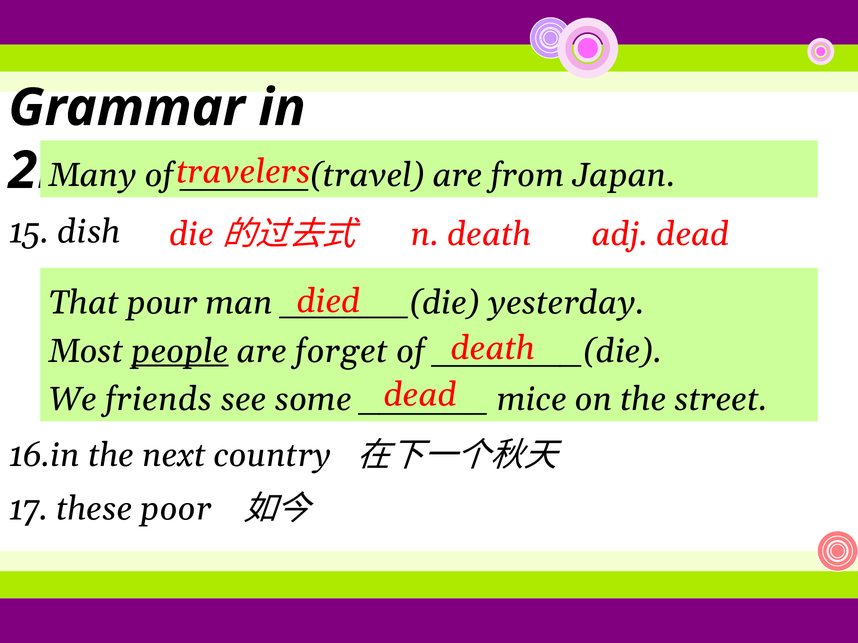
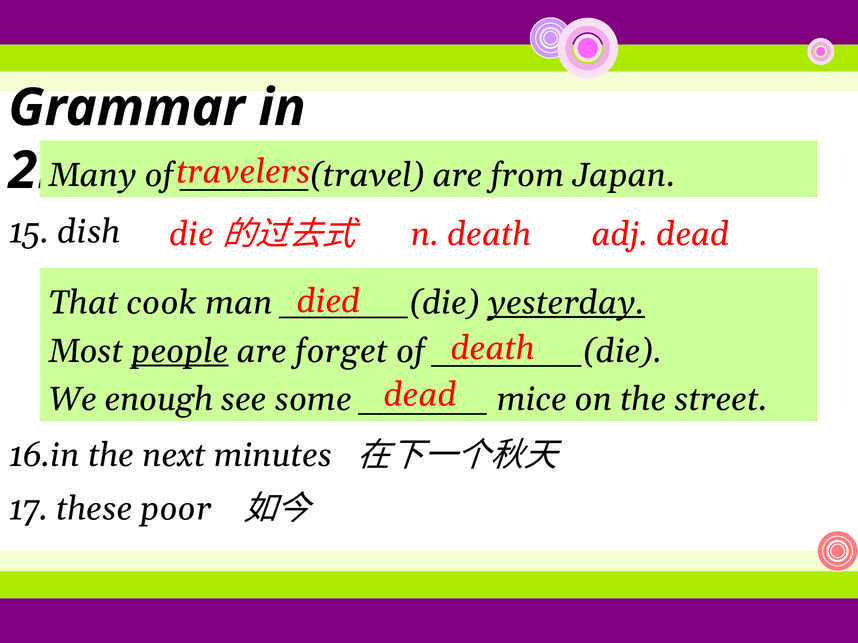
pour: pour -> cook (162, 303)
yesterday underline: none -> present (566, 303)
friends: friends -> enough (159, 400)
country: country -> minutes (273, 456)
